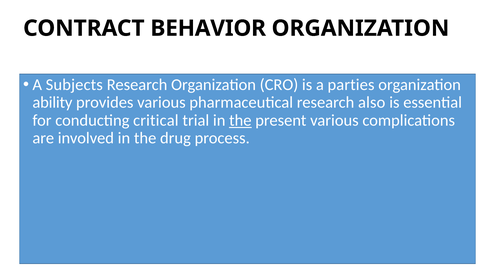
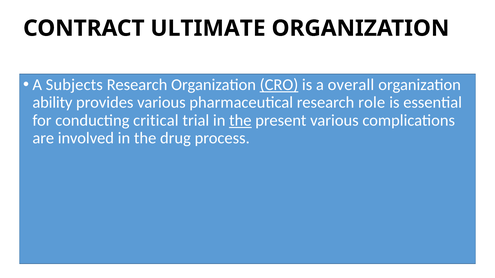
BEHAVIOR: BEHAVIOR -> ULTIMATE (208, 28)
CRO underline: none -> present (279, 85)
parties: parties -> overall (351, 85)
also: also -> role (372, 103)
